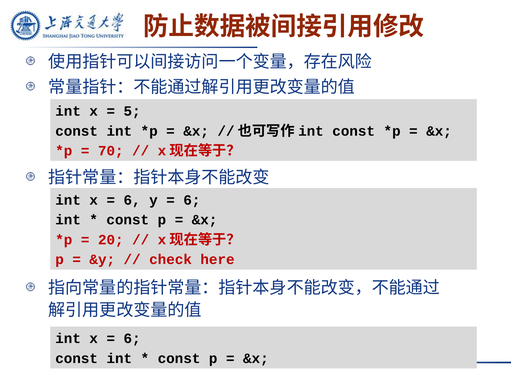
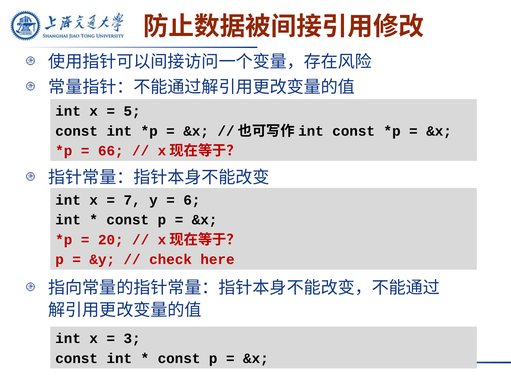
70: 70 -> 66 (111, 151)
6: 6 -> 7 (132, 200)
6: 6 -> 3 (132, 339)
